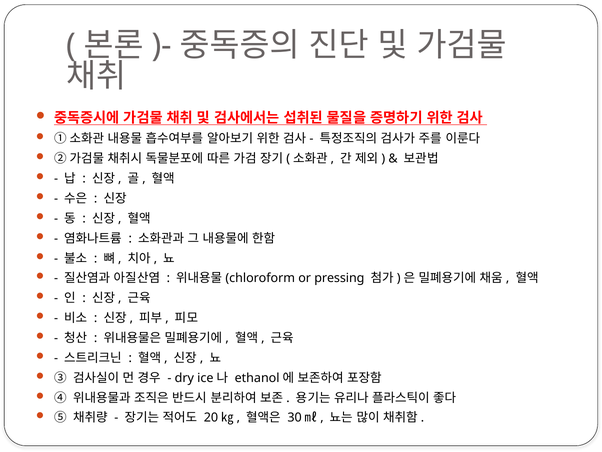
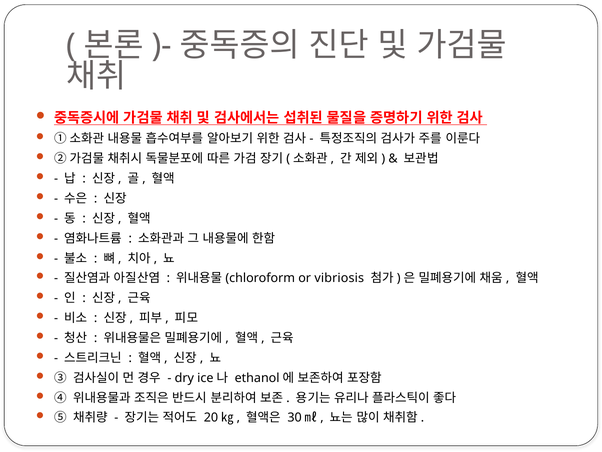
pressing: pressing -> vibriosis (339, 278)
